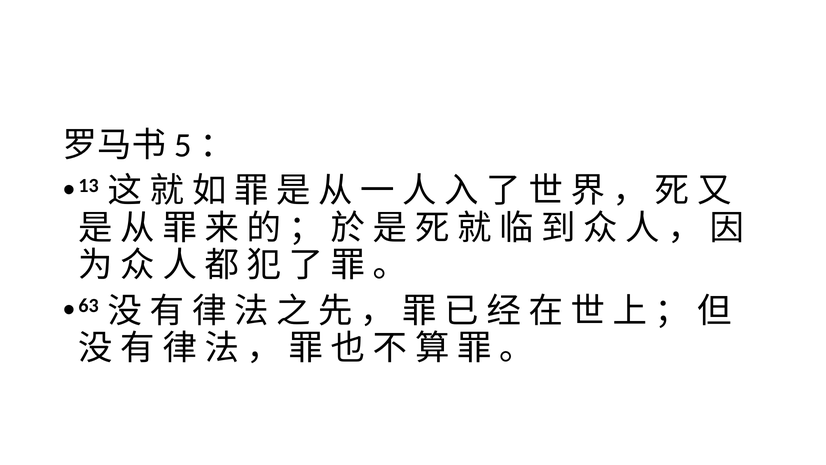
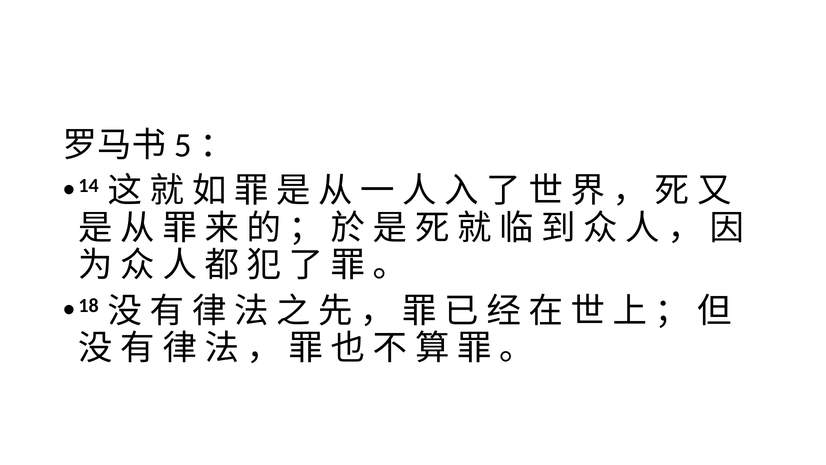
13: 13 -> 14 (89, 185)
63: 63 -> 18 (89, 306)
